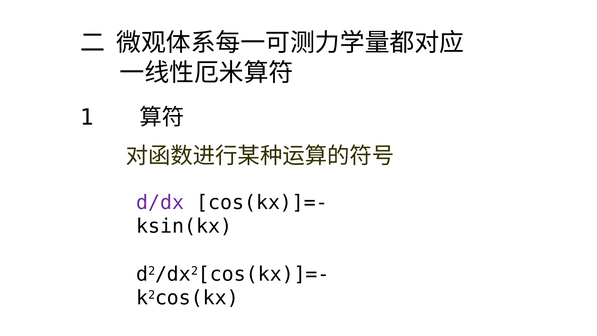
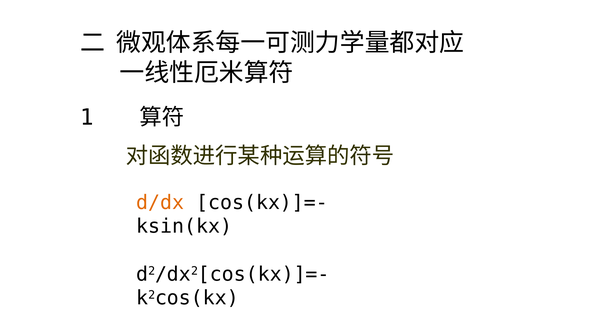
d/dx colour: purple -> orange (160, 202)
